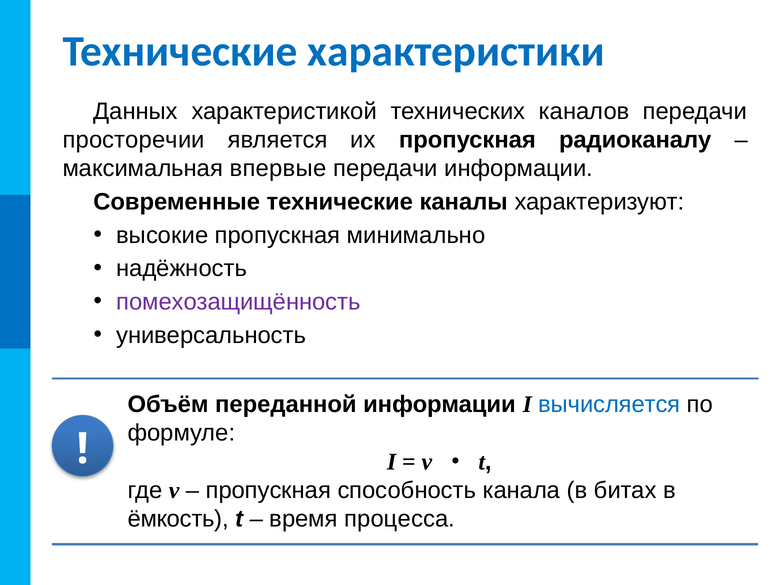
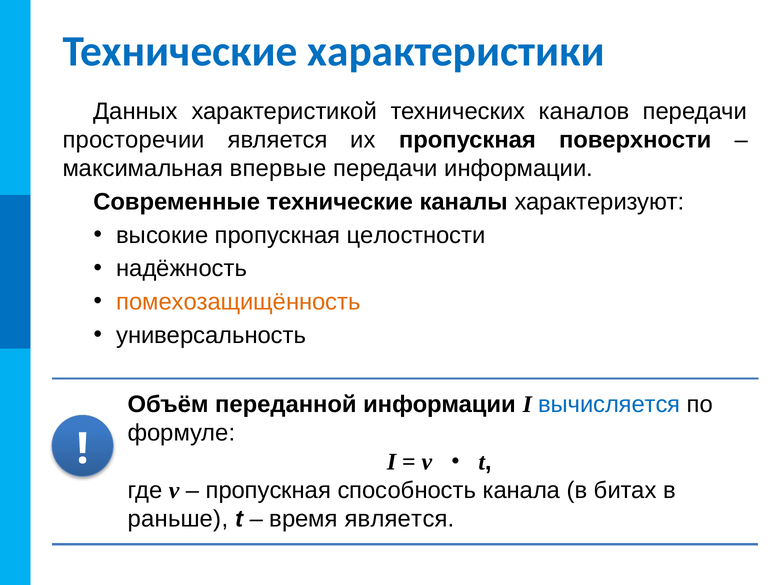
радиоканалу: радиоканалу -> поверхности (635, 140)
минимально: минимально -> целостности (416, 235)
помехозащищённость colour: purple -> orange (238, 302)
ёмкость: ёмкость -> раньше (178, 519)
время процесса: процесса -> является (400, 519)
